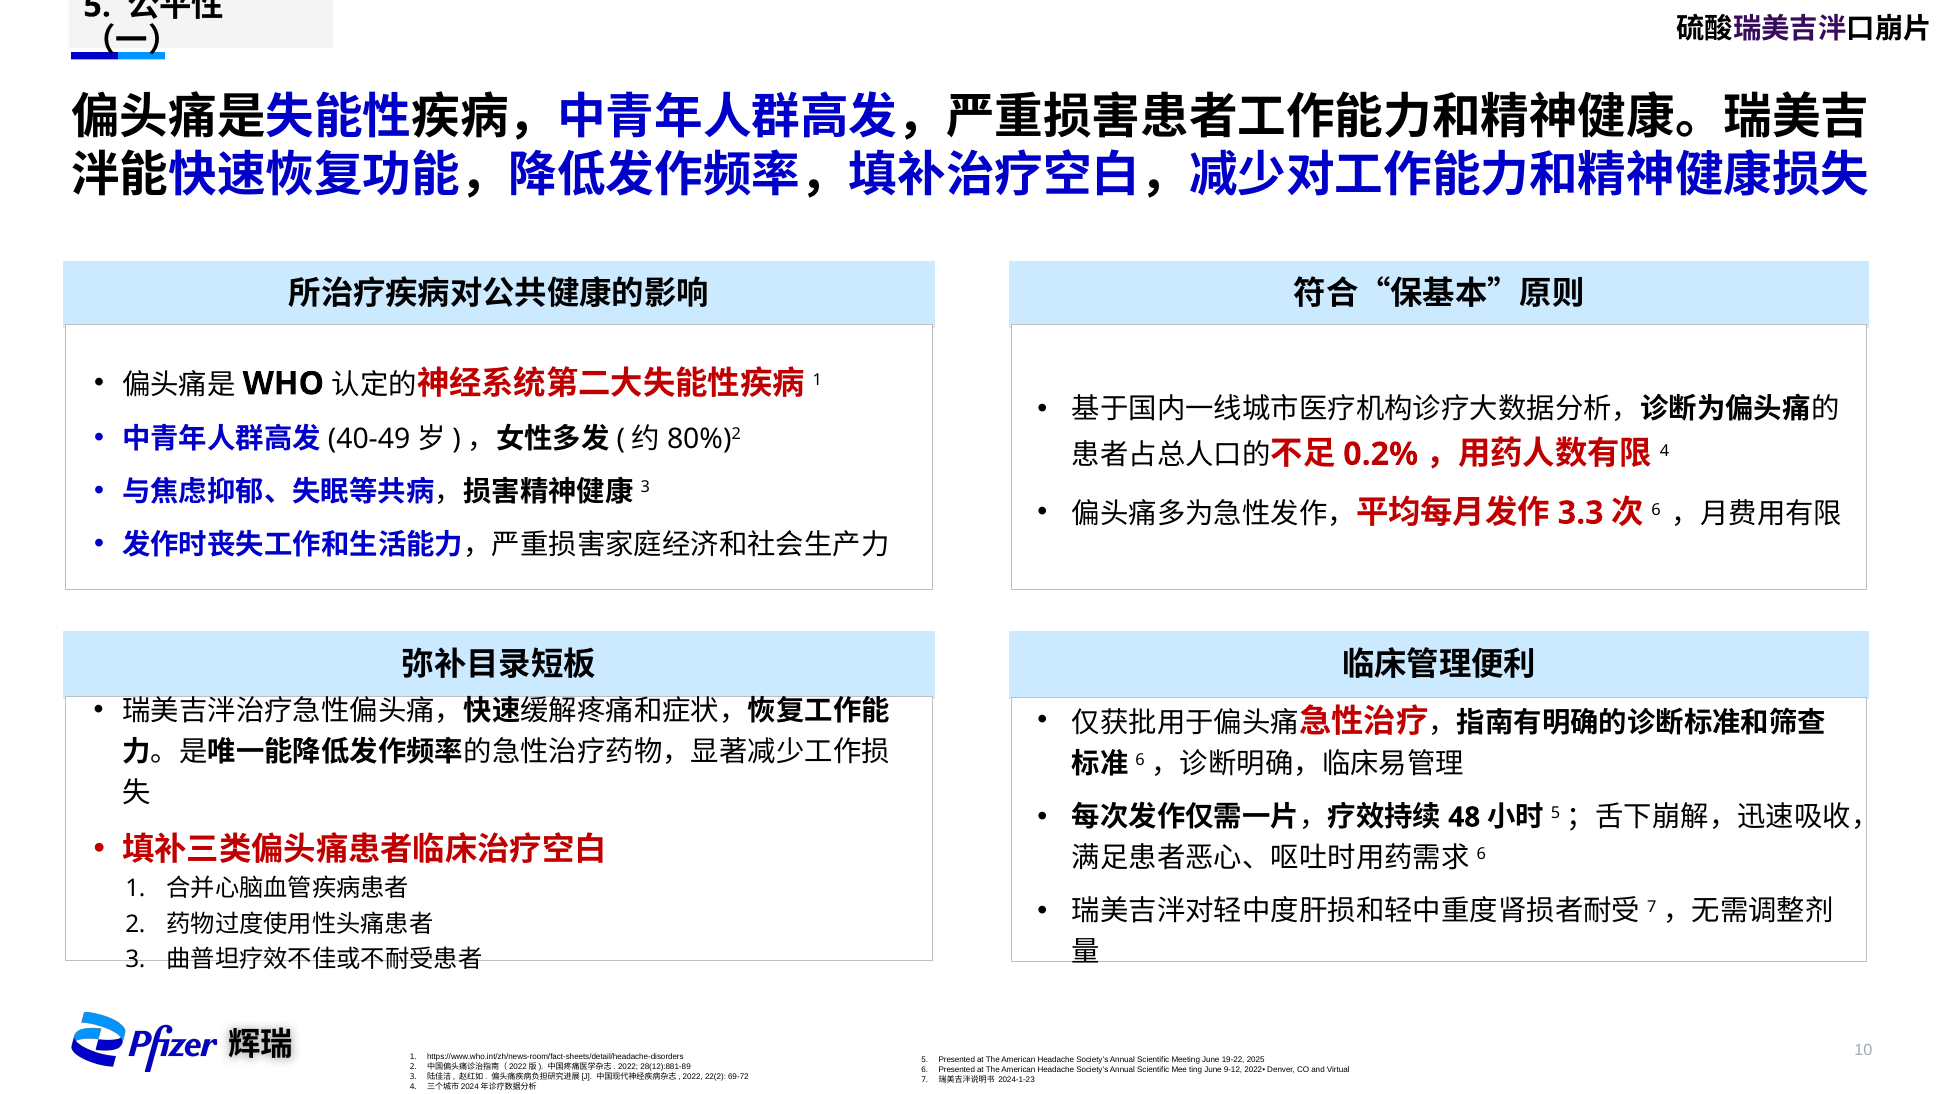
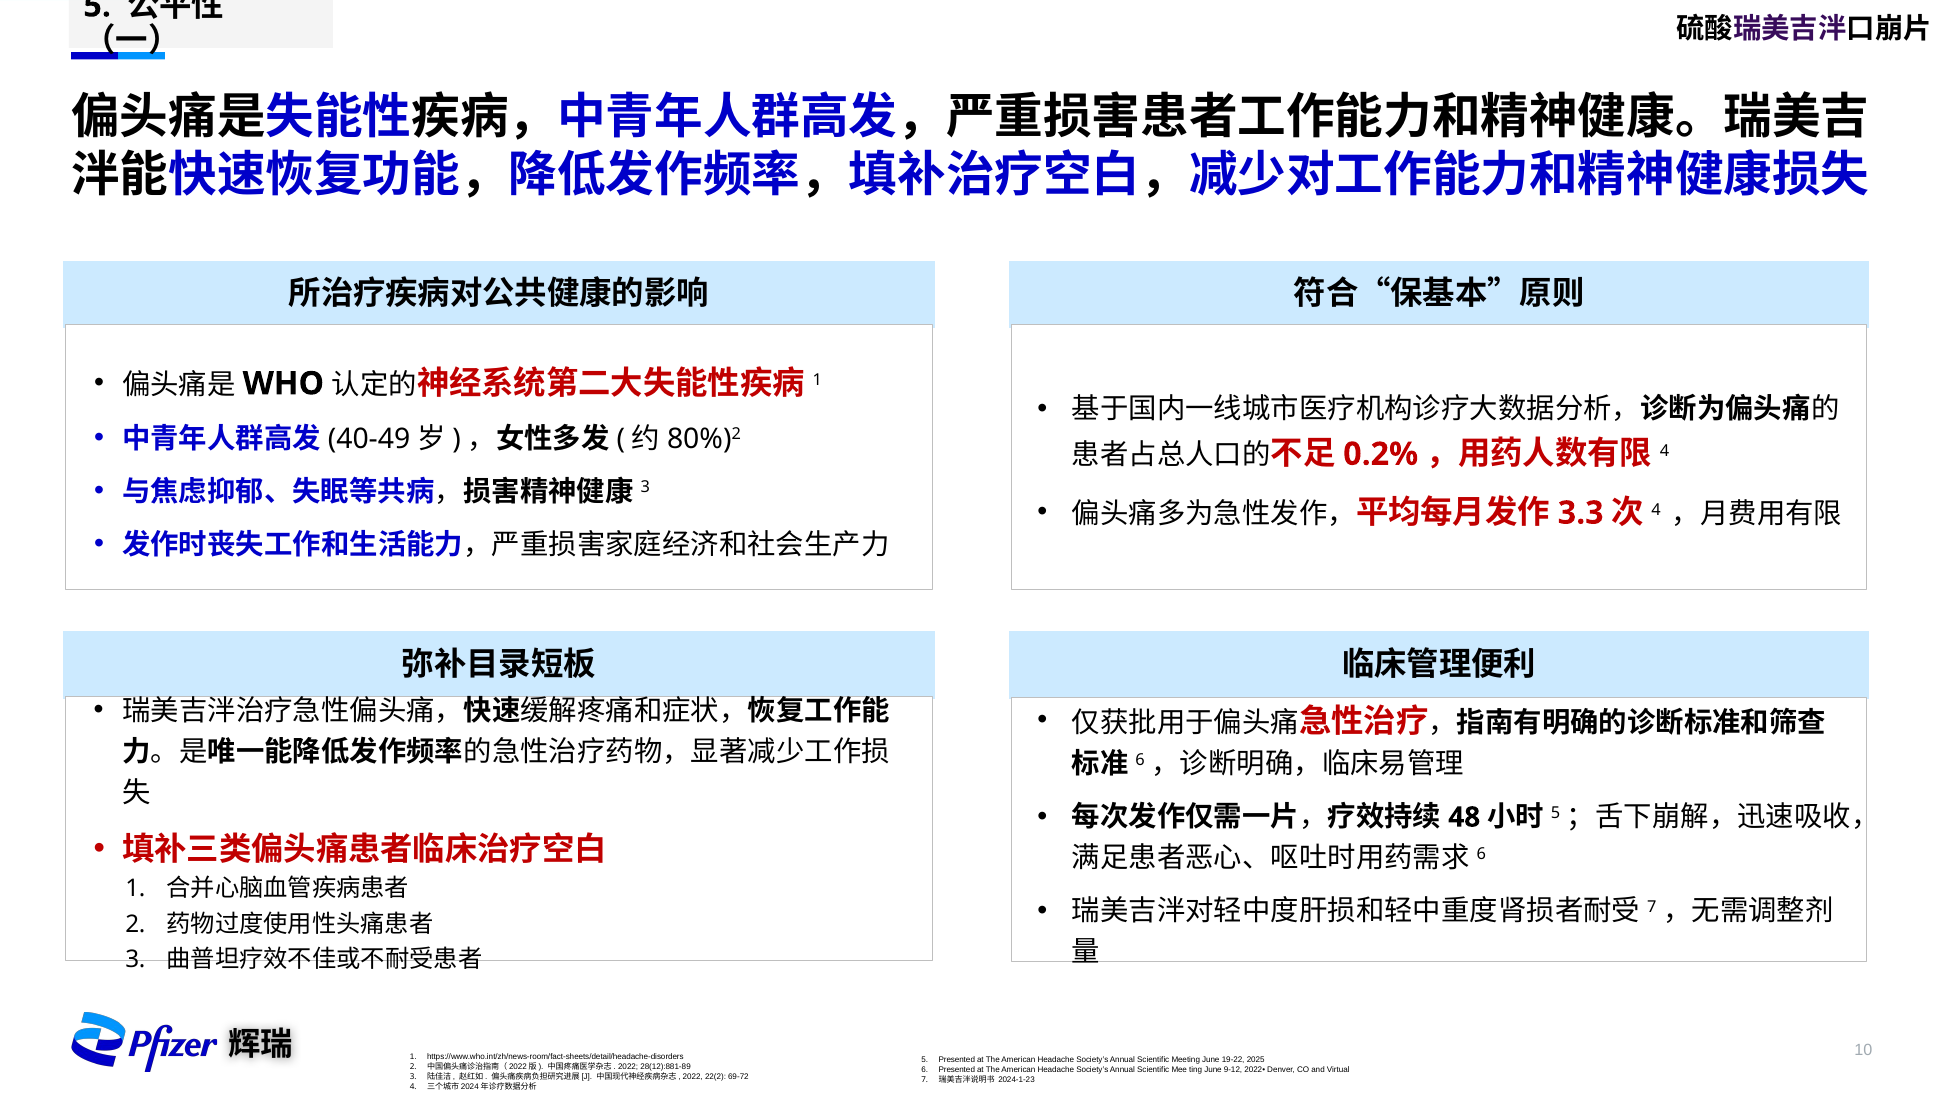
6: 6 -> 4 (1656, 509)
